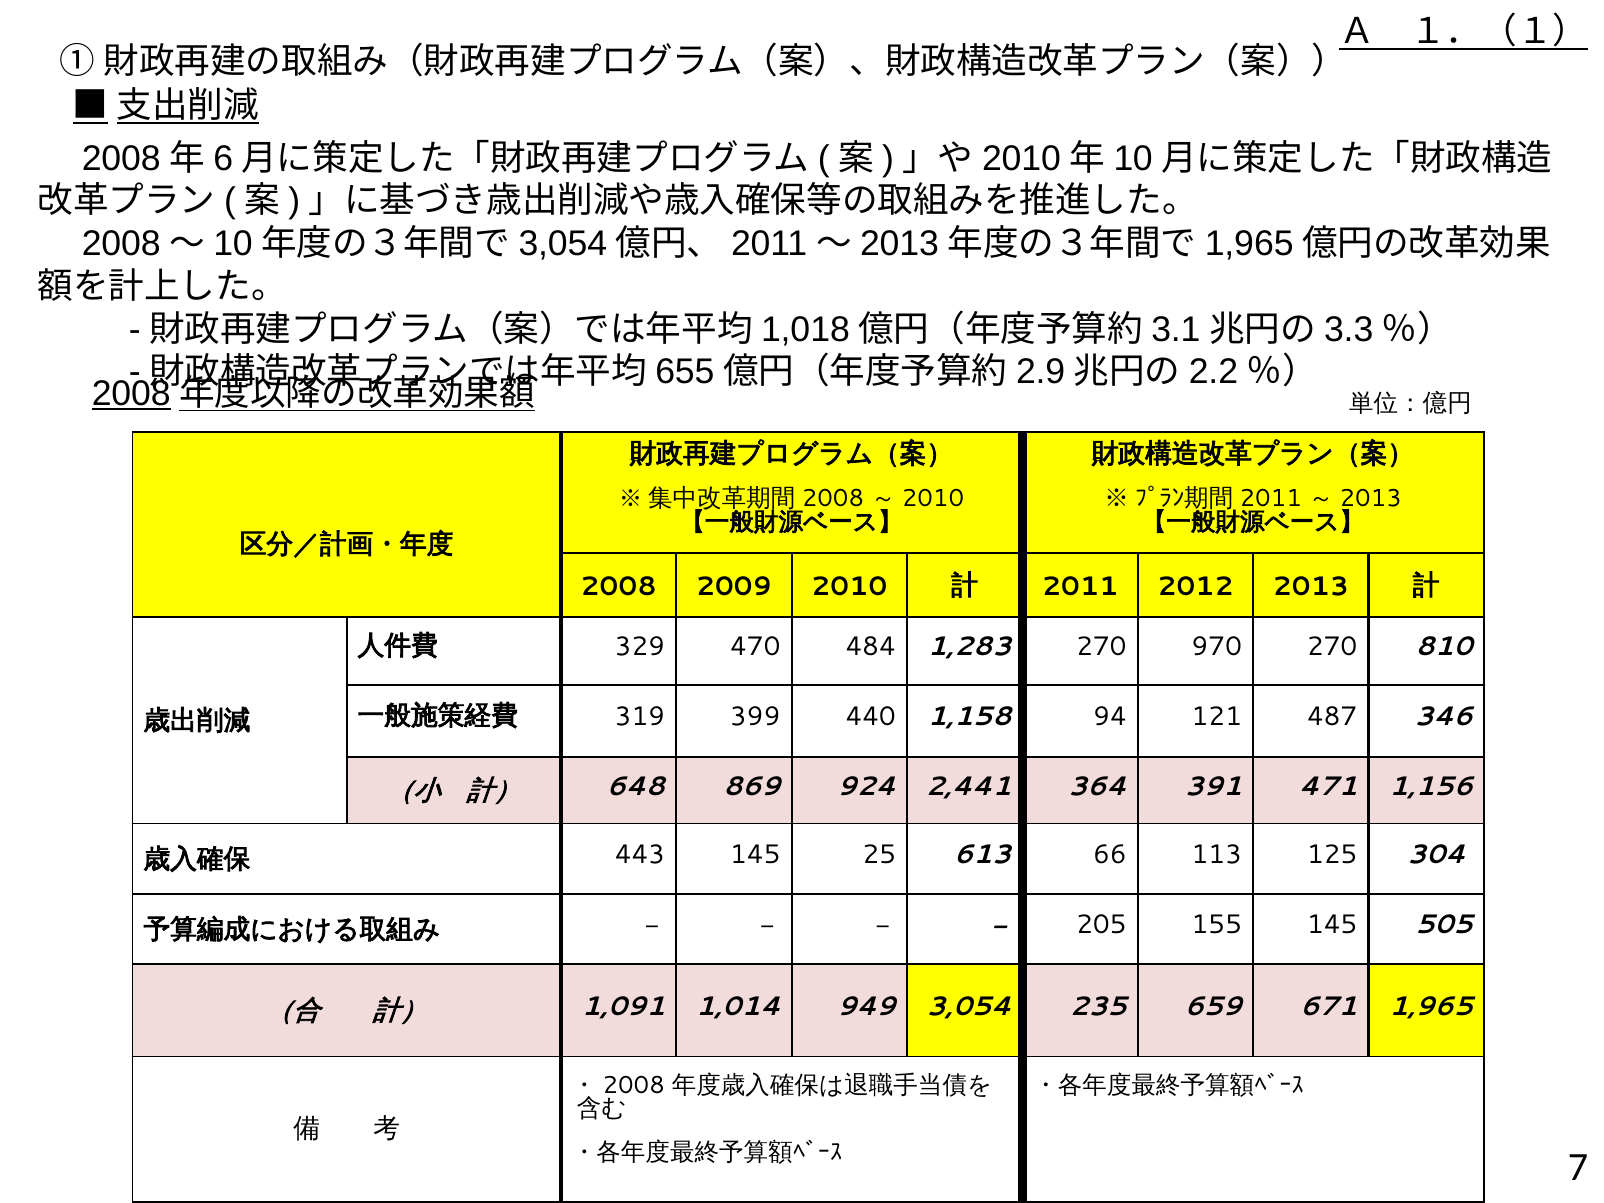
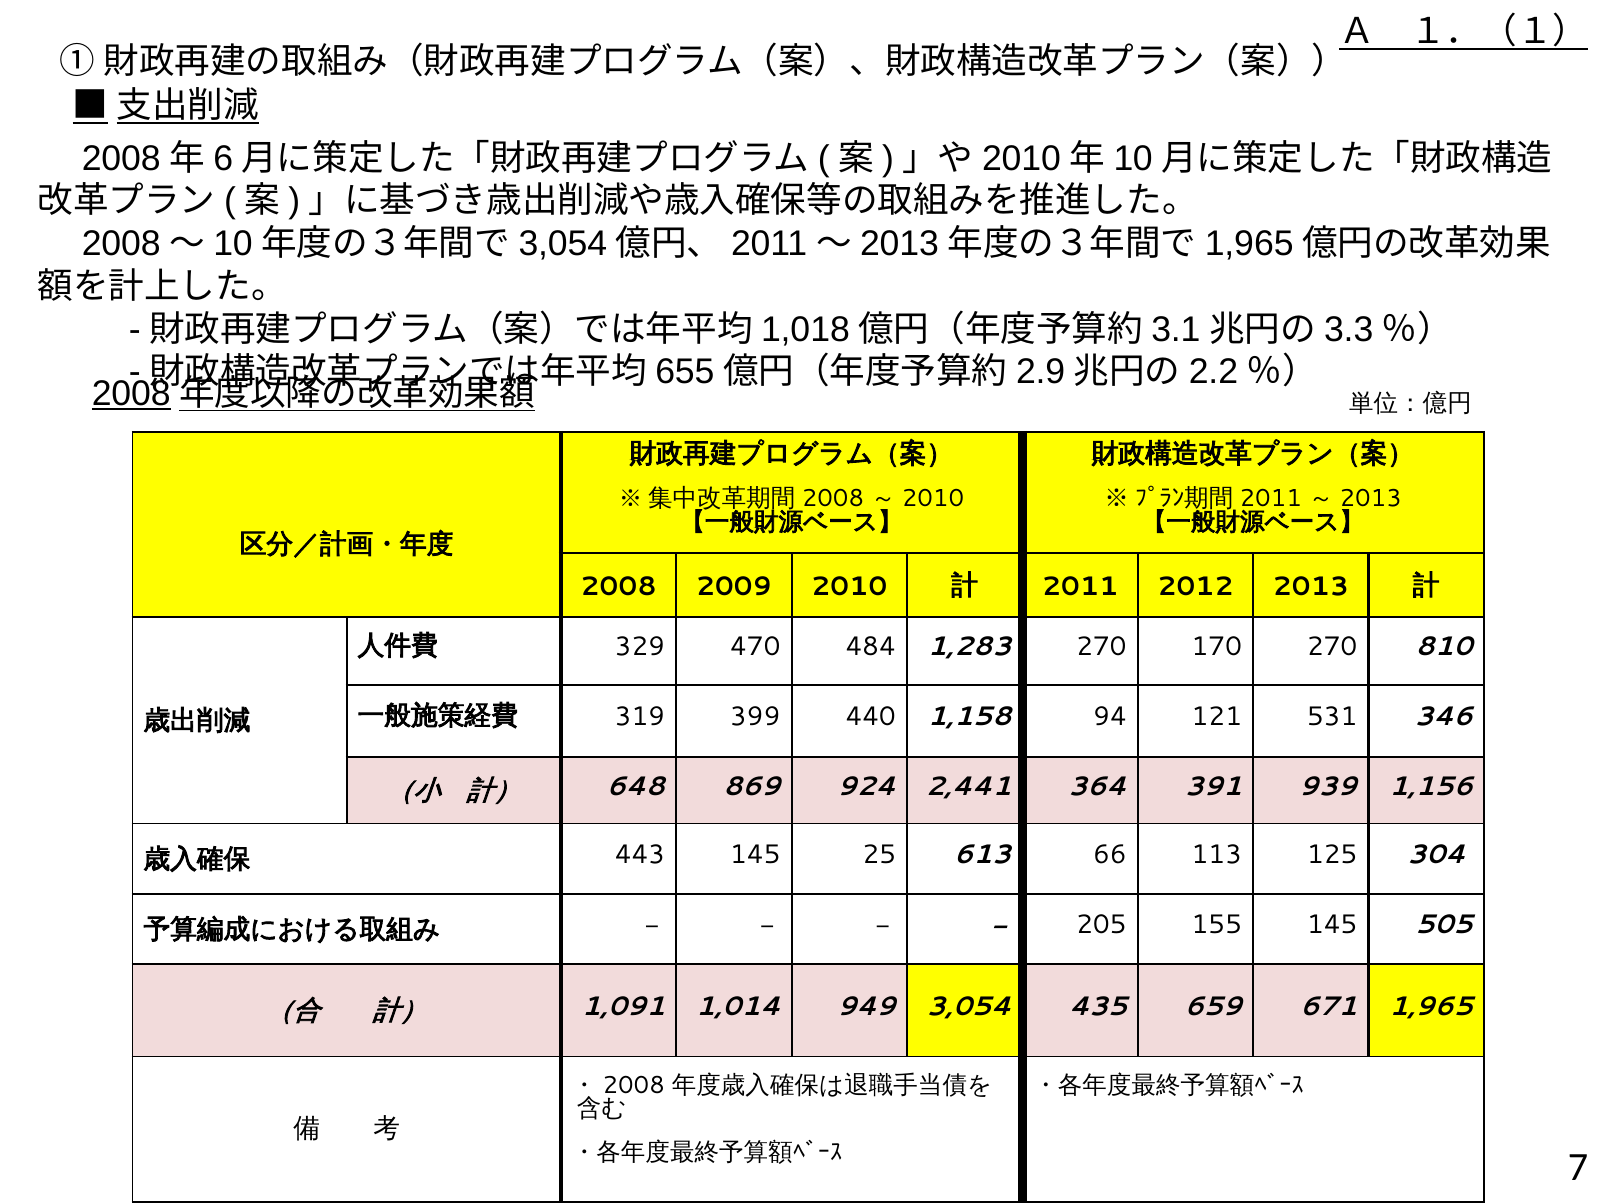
970: 970 -> 170 (1217, 647)
487: 487 -> 531 (1332, 717)
471: 471 -> 939 (1328, 786)
235: 235 -> 435 (1098, 1006)
